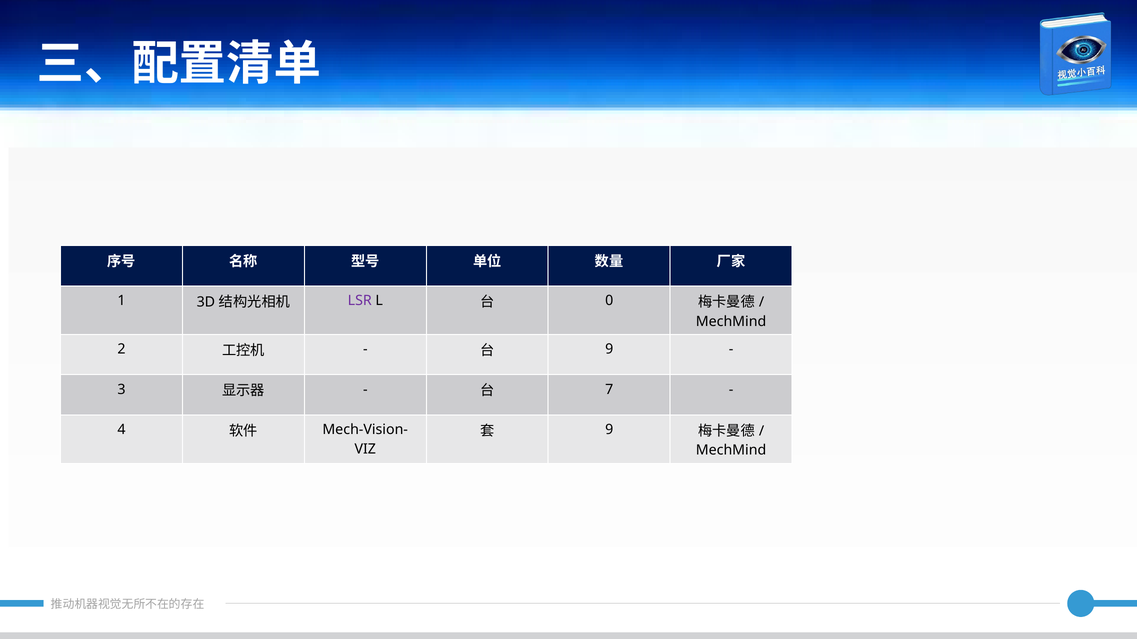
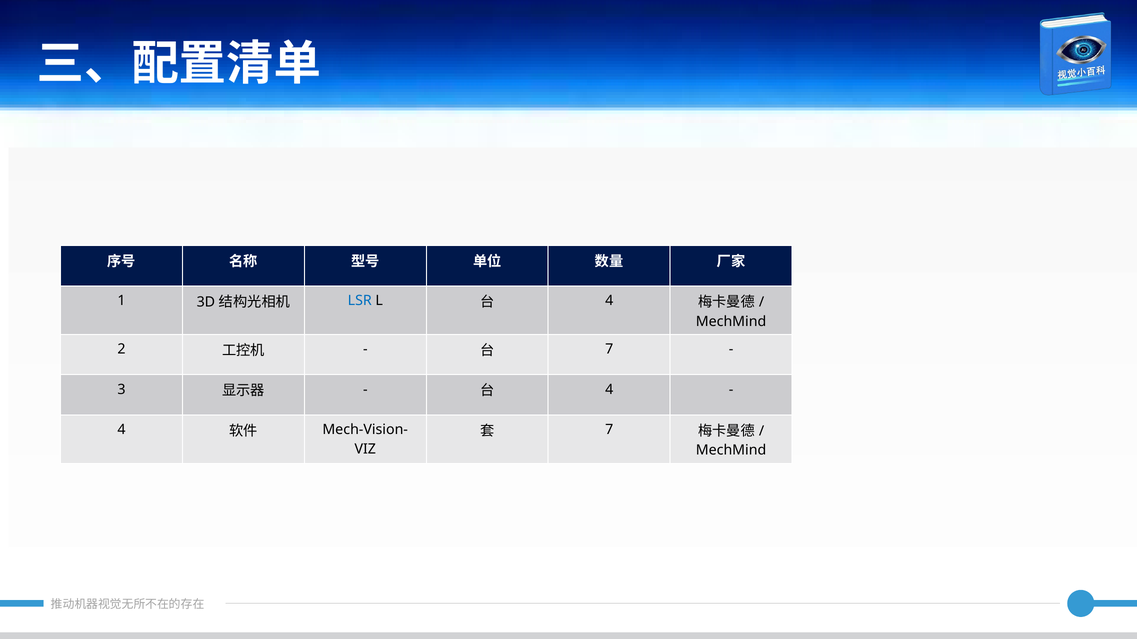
LSR colour: purple -> blue (360, 301)
0: 0 -> 4 (609, 301)
9: 9 -> 7 (609, 350)
7: 7 -> 4 (609, 390)
9: 9 -> 7 (609, 430)
